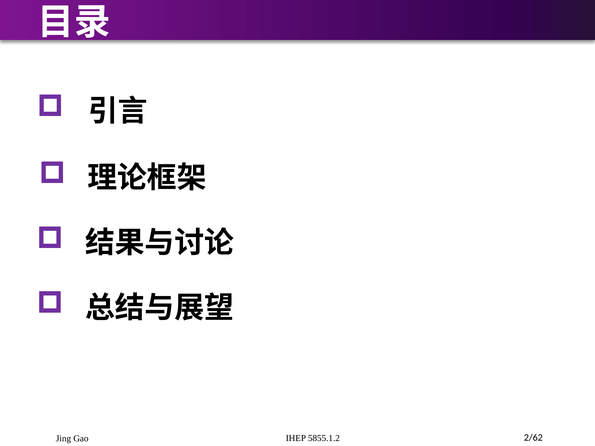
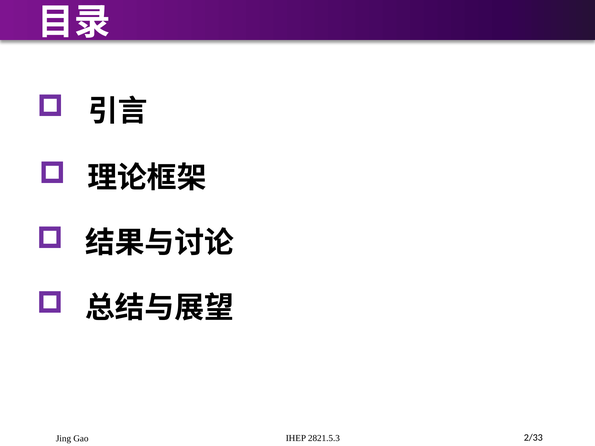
5855.1.2: 5855.1.2 -> 2821.5.3 (324, 438)
2/62: 2/62 -> 2/33 (533, 438)
